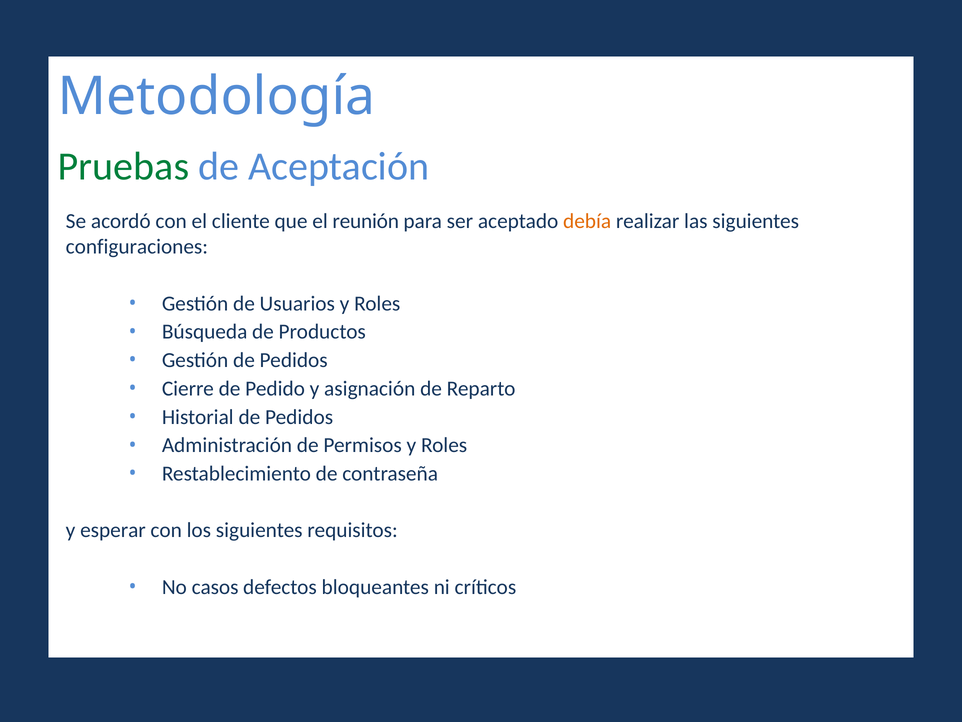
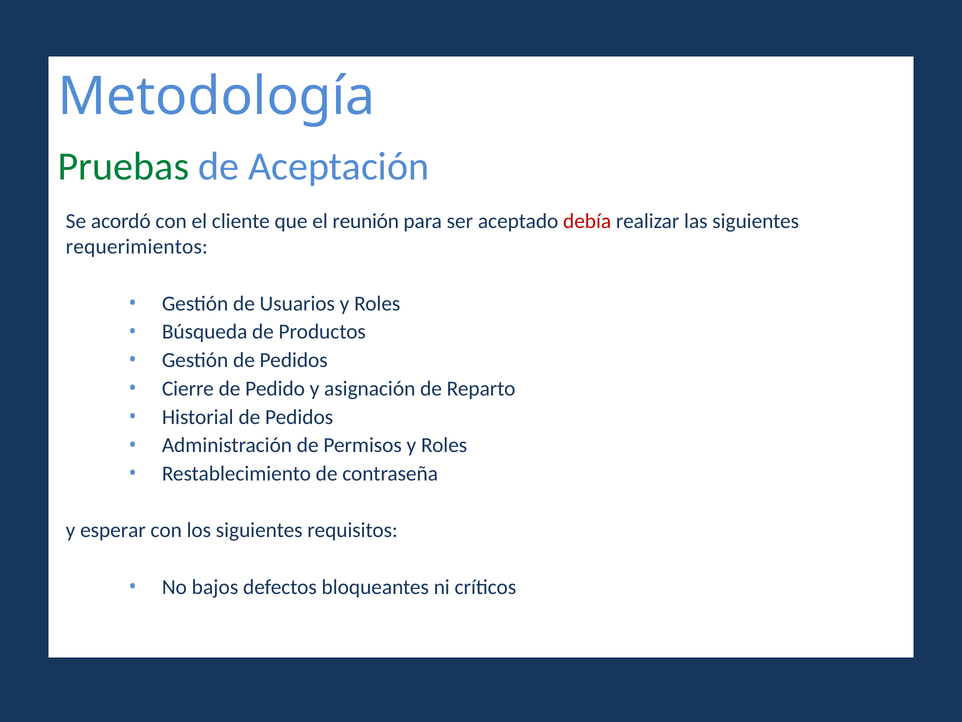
debía colour: orange -> red (587, 221)
configuraciones: configuraciones -> requerimientos (137, 247)
casos: casos -> bajos (215, 587)
